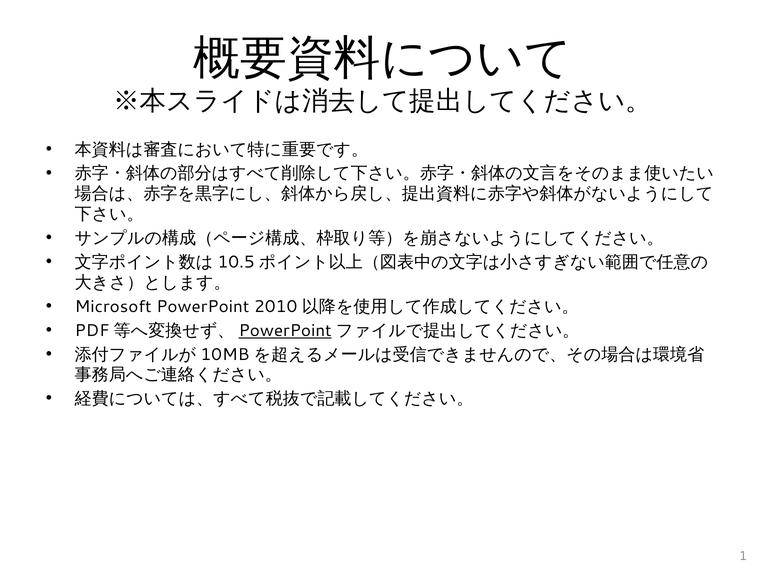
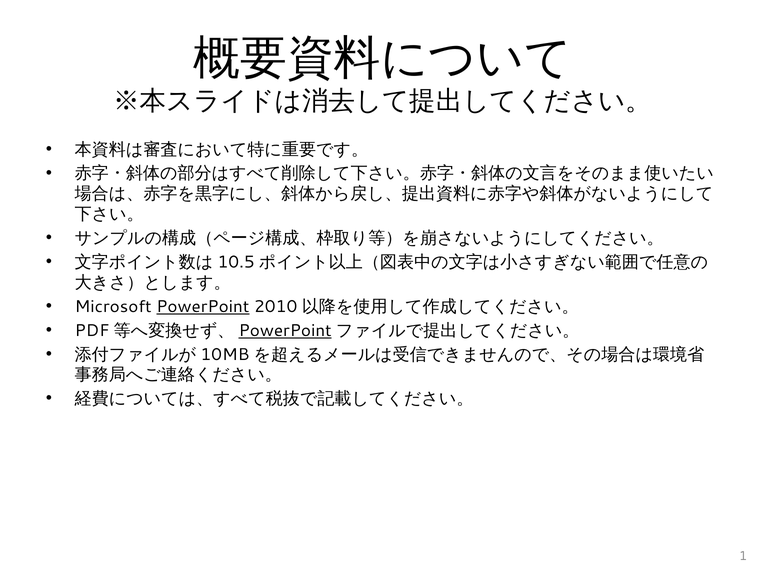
PowerPoint underline: none -> present (203, 306)
